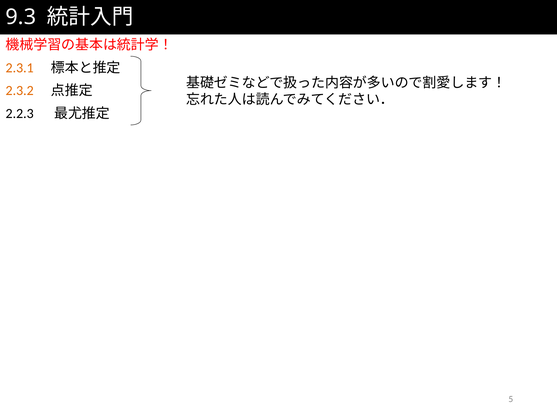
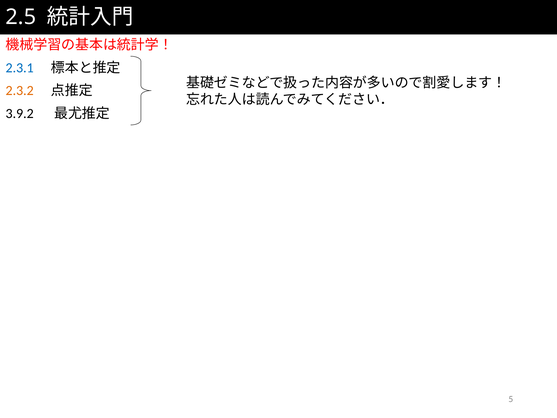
9.3: 9.3 -> 2.5 (21, 17)
2.3.1 colour: orange -> blue (20, 68)
2.2.3: 2.2.3 -> 3.9.2 (20, 113)
